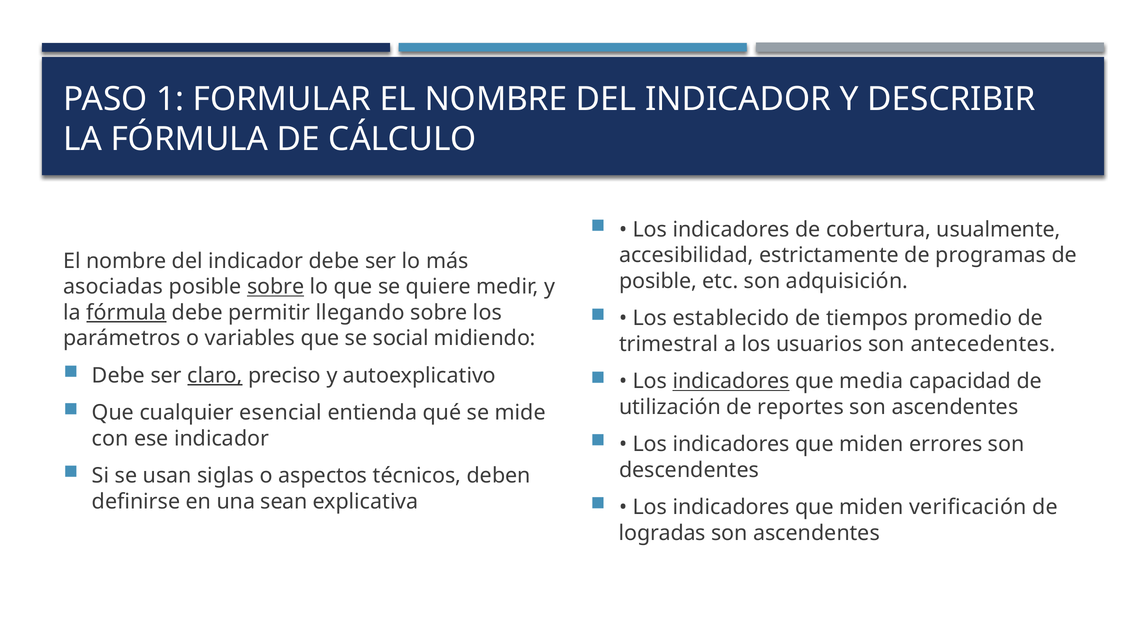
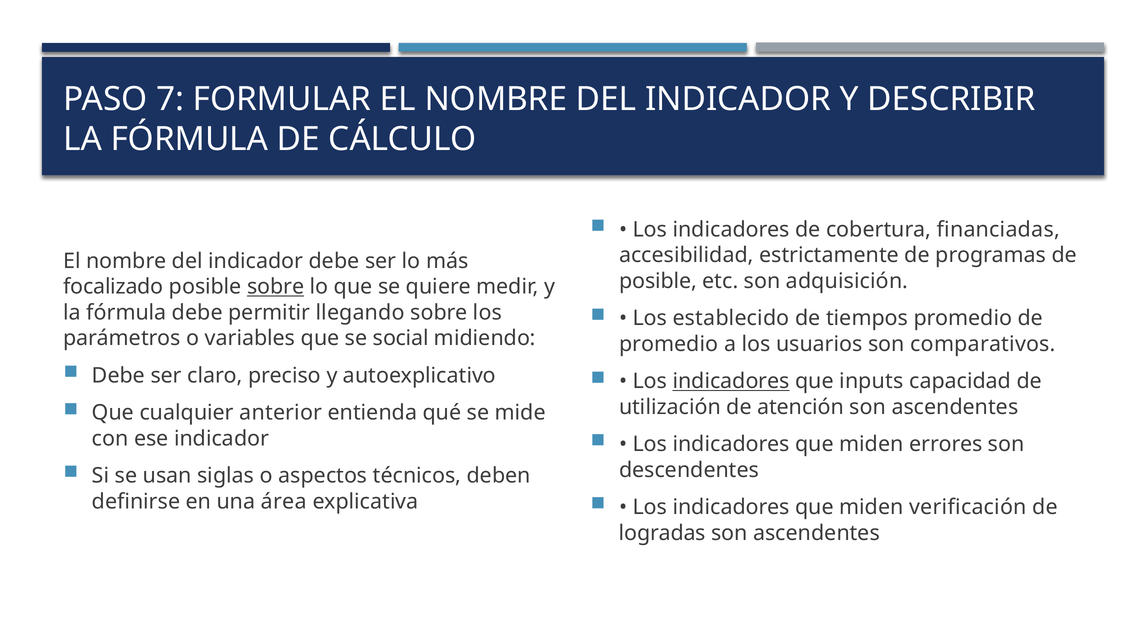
1: 1 -> 7 (170, 99)
usualmente: usualmente -> financiadas (998, 230)
asociadas: asociadas -> focalizado (113, 287)
fórmula underline: present -> none (126, 313)
trimestral: trimestral -> promedio (669, 344)
antecedentes: antecedentes -> comparativos (983, 344)
claro underline: present -> none (215, 376)
media: media -> inputs (871, 382)
reportes: reportes -> atención (801, 407)
esencial: esencial -> anterior (281, 413)
sean: sean -> área (284, 502)
